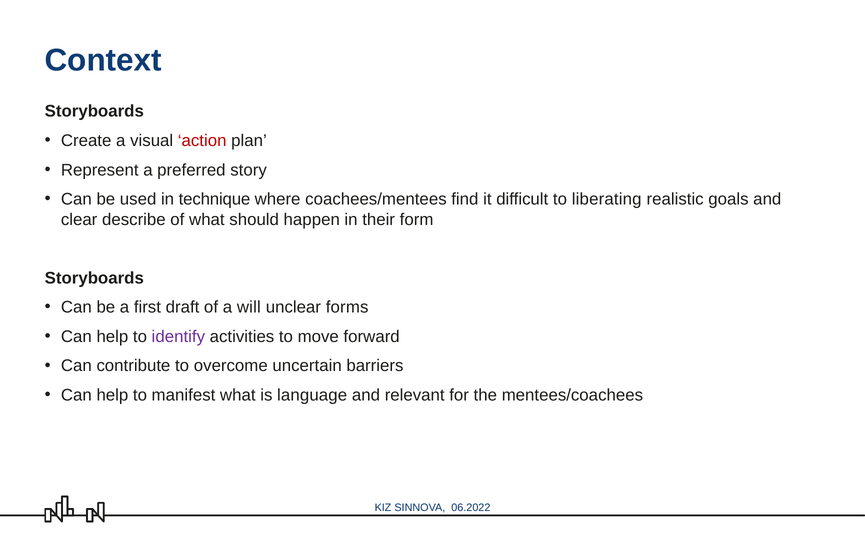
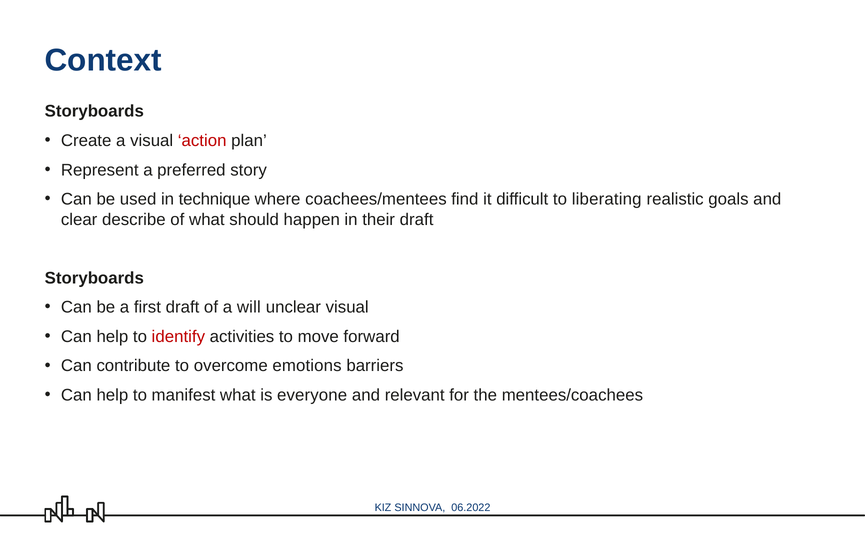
their form: form -> draft (417, 219)
unclear forms: forms -> visual (347, 307)
identify colour: purple -> red (178, 336)
uncertain: uncertain -> emotions (307, 366)
language: language -> everyone (312, 395)
